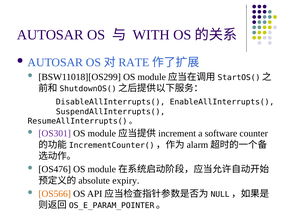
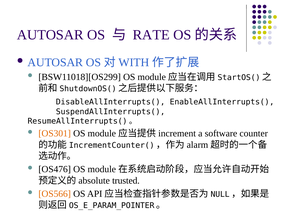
WITH: WITH -> RATE (151, 35)
RATE: RATE -> WITH (134, 63)
OS301 colour: purple -> orange (55, 134)
expiry: expiry -> trusted (126, 181)
